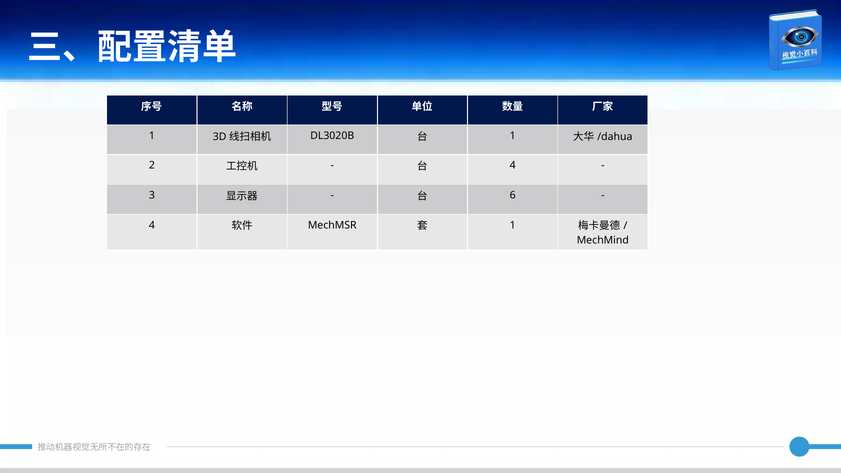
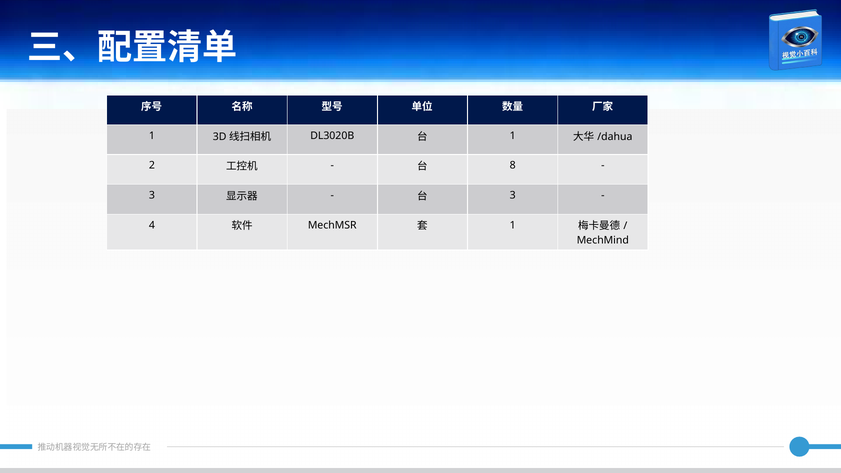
4: 4 -> 8 (513, 166)
6: 6 -> 3 (513, 195)
